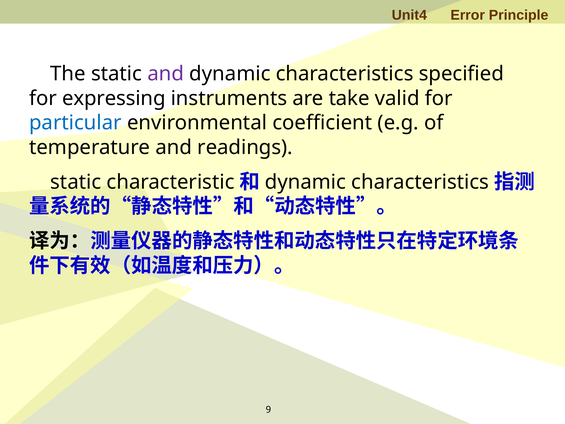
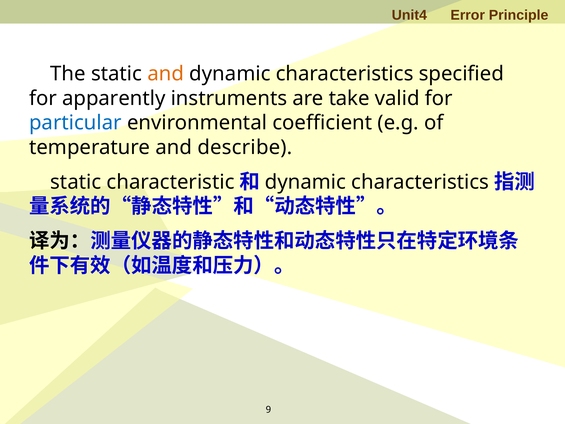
and colour: purple -> orange (166, 74)
expressing: expressing -> apparently (114, 98)
readings: readings -> describe (245, 147)
